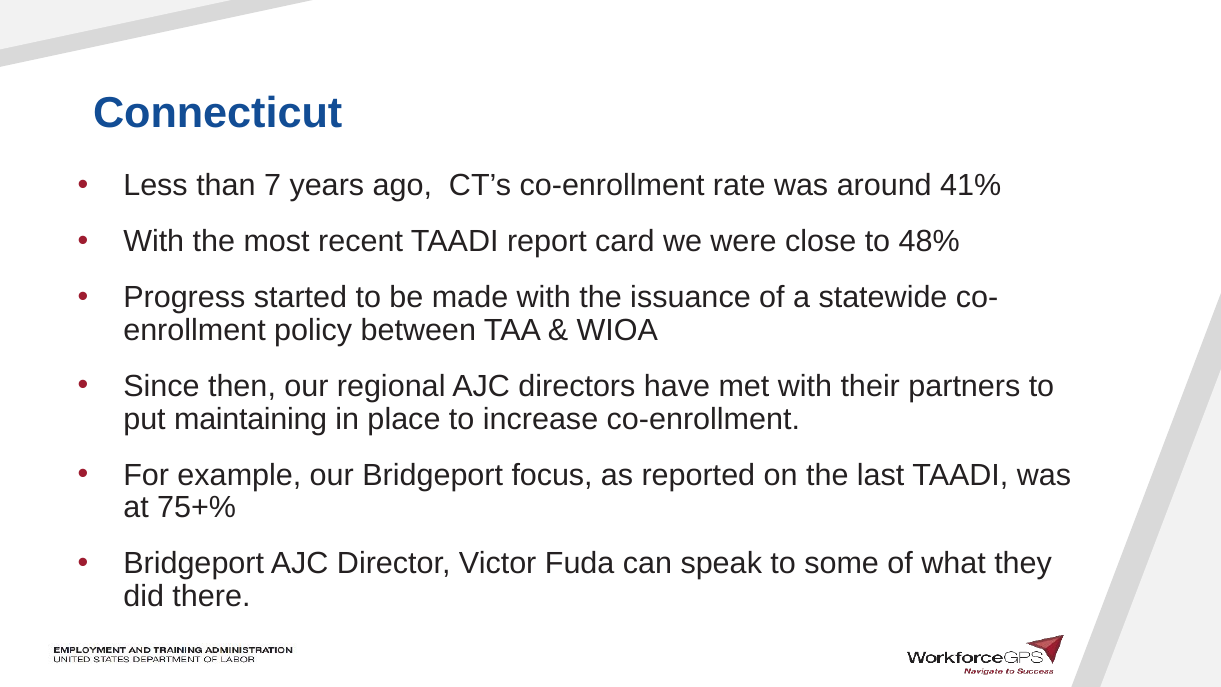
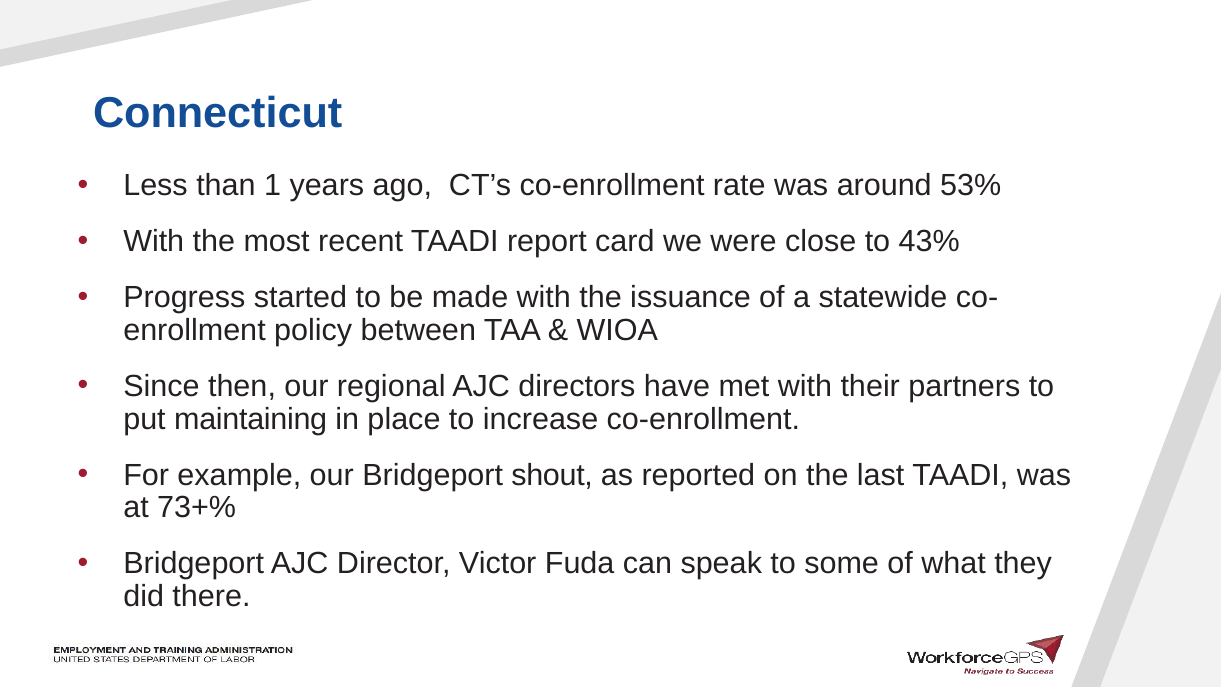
7: 7 -> 1 (273, 186)
41%: 41% -> 53% (971, 186)
48%: 48% -> 43% (929, 241)
focus: focus -> shout (552, 475)
75+%: 75+% -> 73+% (197, 508)
